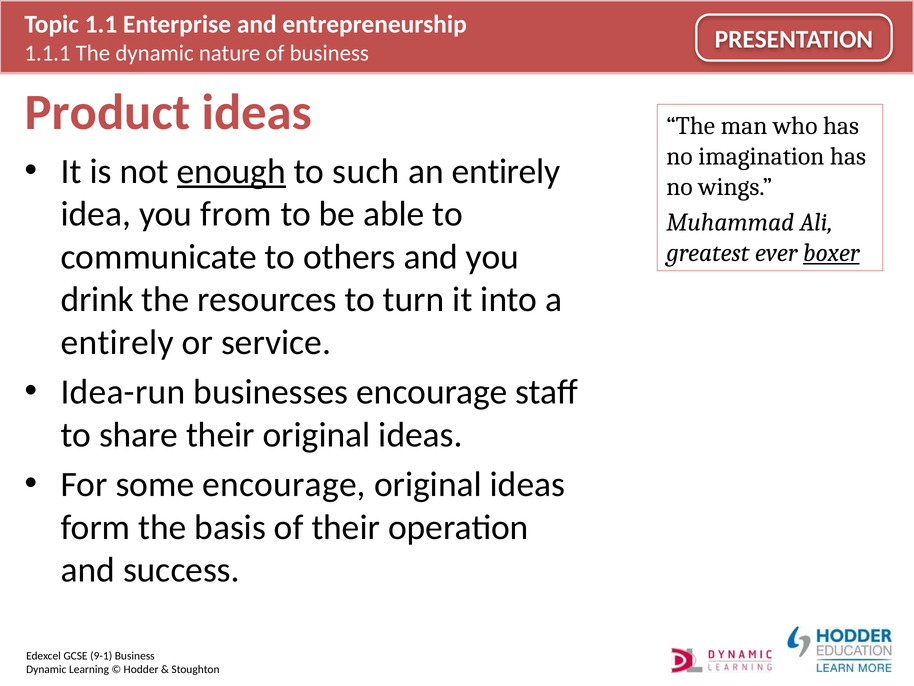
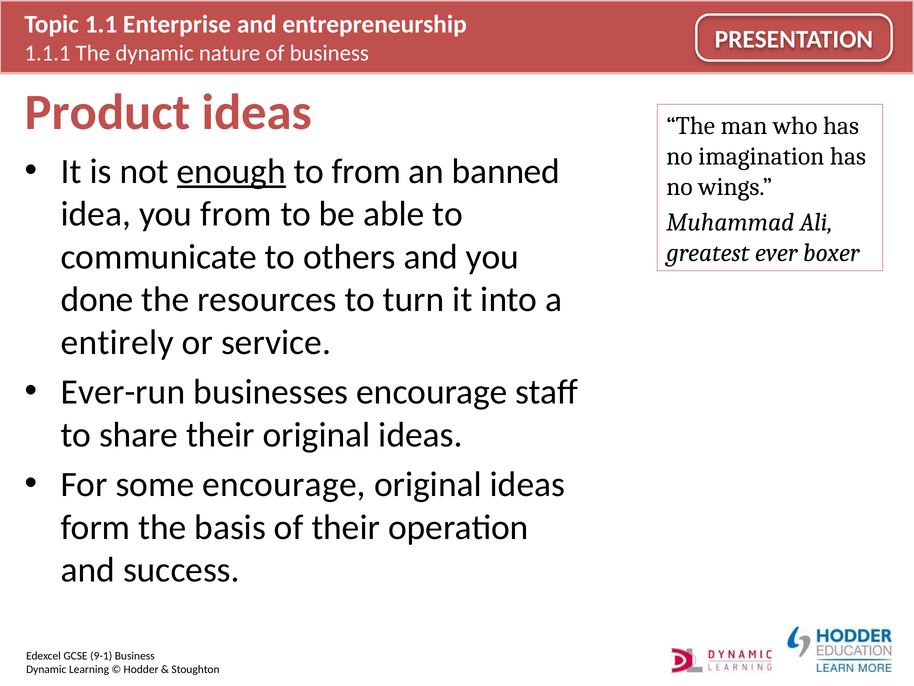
to such: such -> from (366, 171)
an entirely: entirely -> banned (506, 171)
boxer underline: present -> none (831, 253)
drink: drink -> done (97, 299)
Idea-run: Idea-run -> Ever-run (123, 392)
